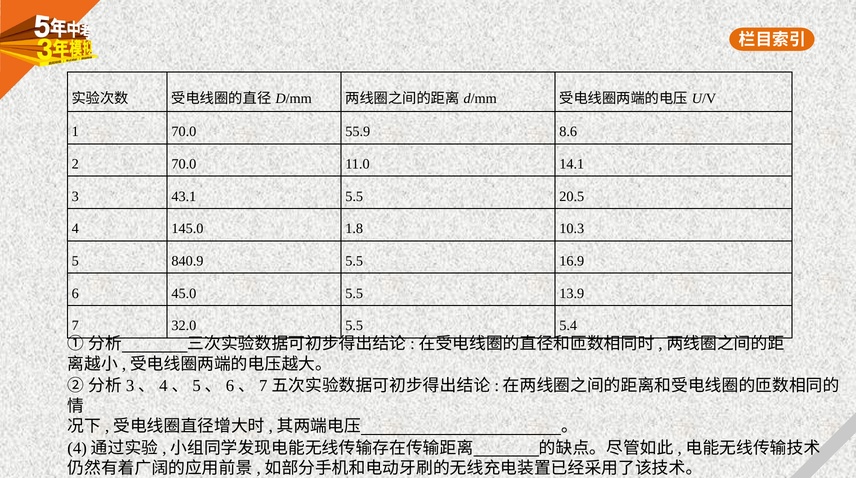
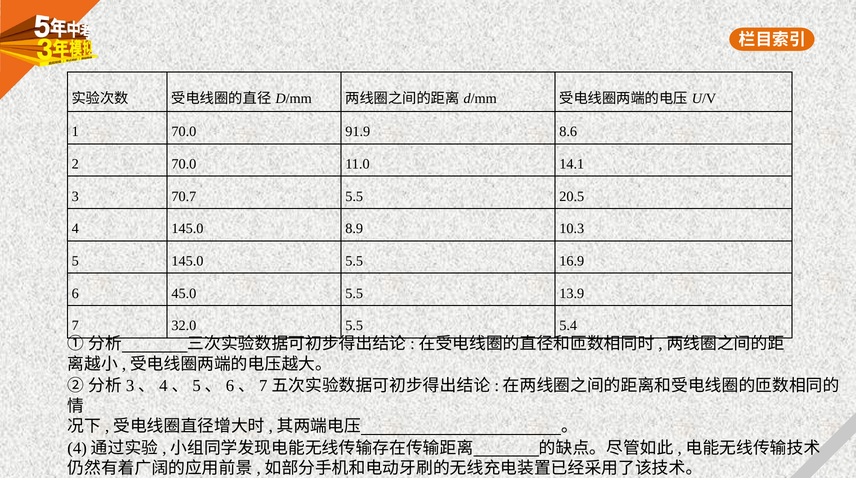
55.9: 55.9 -> 91.9 (358, 132)
43.1: 43.1 -> 70.7 (184, 197)
1.8: 1.8 -> 8.9 (354, 229)
5 840.9: 840.9 -> 145.0 (187, 261)
